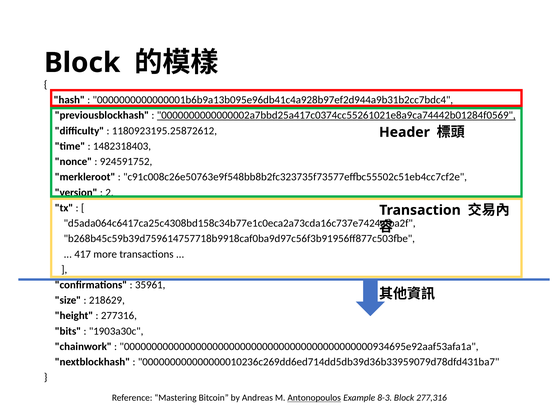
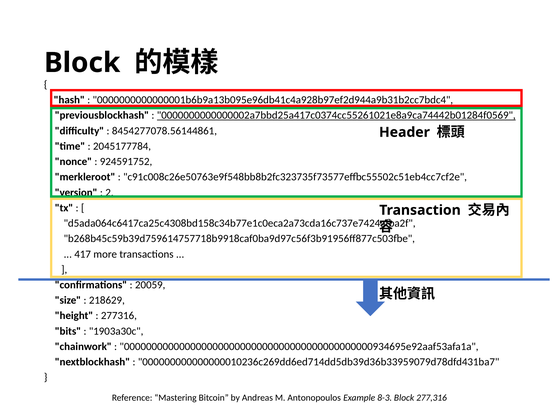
1180923195.25872612: 1180923195.25872612 -> 8454277078.56144861 (164, 131)
1482318403: 1482318403 -> 2045177784 (122, 146)
35961: 35961 -> 20059 (150, 285)
Antonopoulos underline: present -> none (314, 398)
